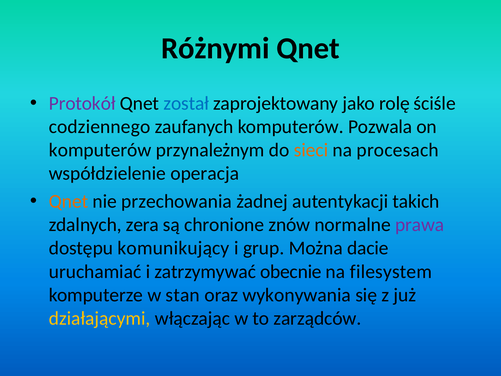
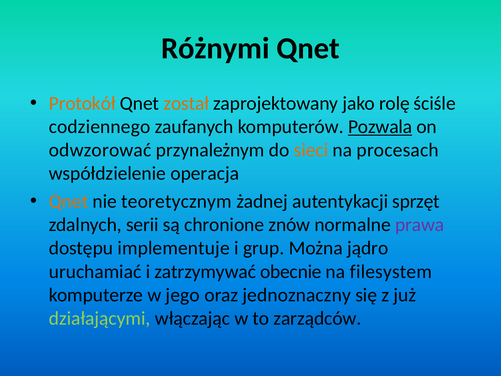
Protokół colour: purple -> orange (82, 103)
został colour: blue -> orange (186, 103)
Pozwala underline: none -> present (380, 127)
komputerów: komputerów -> odwzorować (100, 150)
przechowania: przechowania -> teoretycznym (177, 201)
takich: takich -> sprzęt (416, 201)
zera: zera -> serii (142, 225)
komunikujący: komunikujący -> implementuje (174, 248)
dacie: dacie -> jądro (368, 248)
stan: stan -> jego (183, 295)
wykonywania: wykonywania -> jednoznaczny (297, 295)
działającymi colour: yellow -> light green (100, 318)
